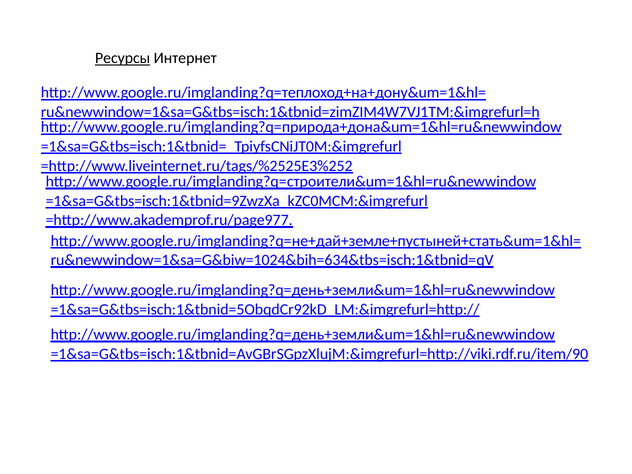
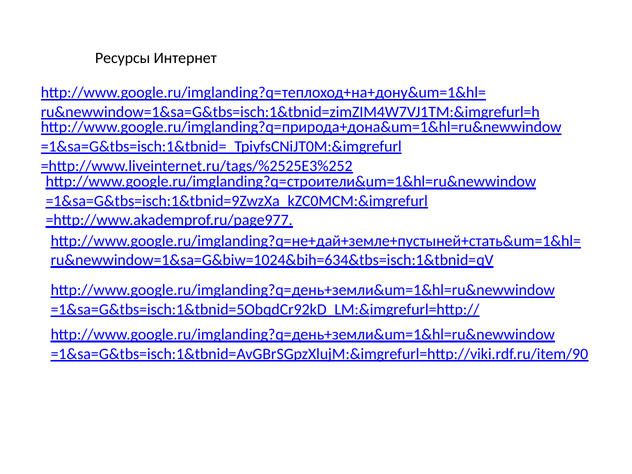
Ресурсы underline: present -> none (123, 58)
